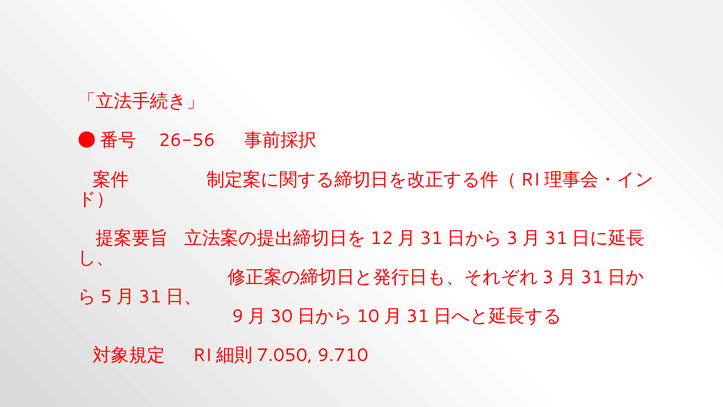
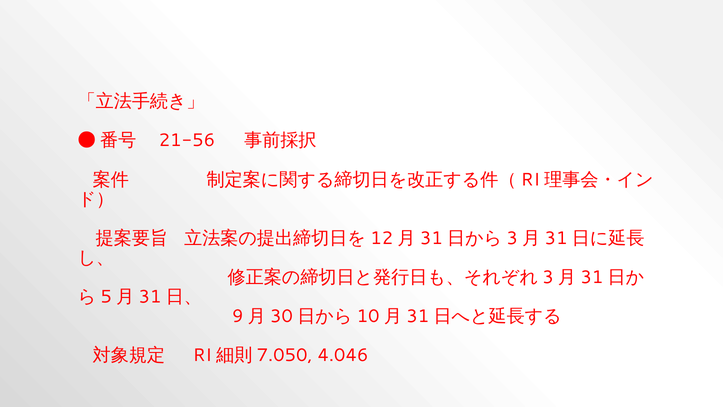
26-56: 26-56 -> 21-56 (187, 140)
9.710: 9.710 -> 4.046 (343, 355)
